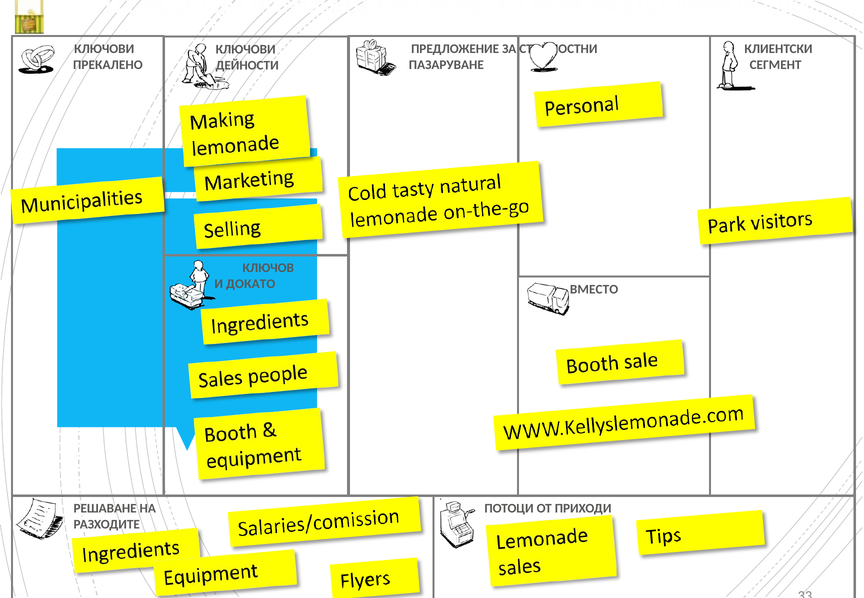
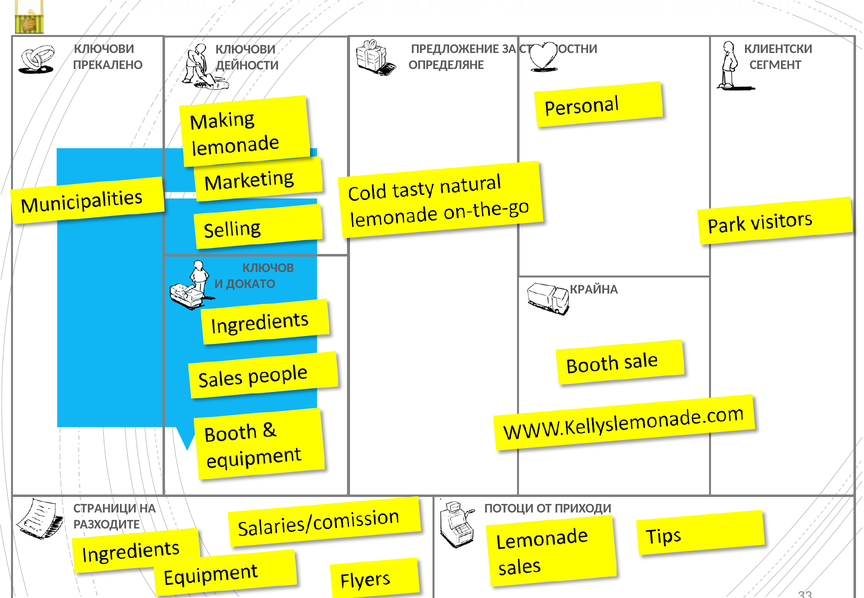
ПАЗАРУВАНЕ: ПАЗАРУВАНЕ -> ОПРЕДЕЛЯНЕ (446, 65)
ВМЕСТО: ВМЕСТО -> КРАЙНА (594, 290)
РЕШАВАНЕ: РЕШАВАНЕ -> СТРАНИЦИ (105, 509)
